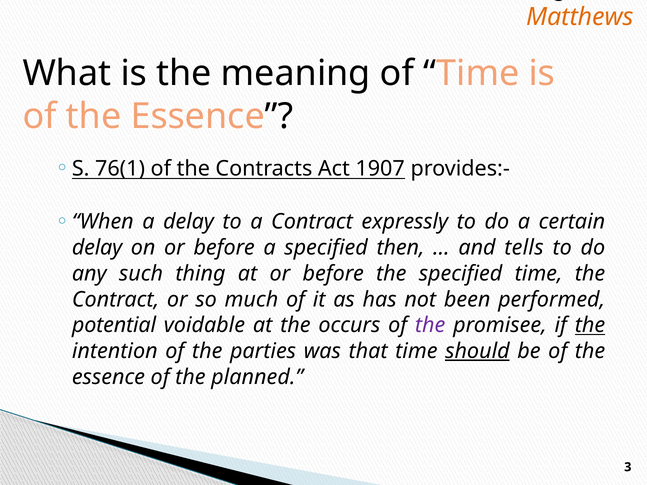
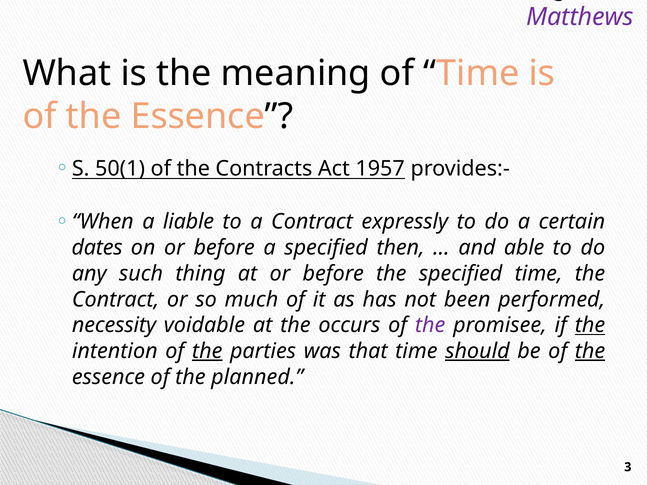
Matthews colour: orange -> purple (580, 17)
76(1: 76(1 -> 50(1 (120, 169)
1907: 1907 -> 1957 (380, 169)
a delay: delay -> liable (189, 222)
delay: delay -> dates (97, 248)
tells: tells -> able (524, 248)
potential: potential -> necessity (114, 325)
the underline: none -> present (207, 351)
the underline: none -> present (590, 351)
